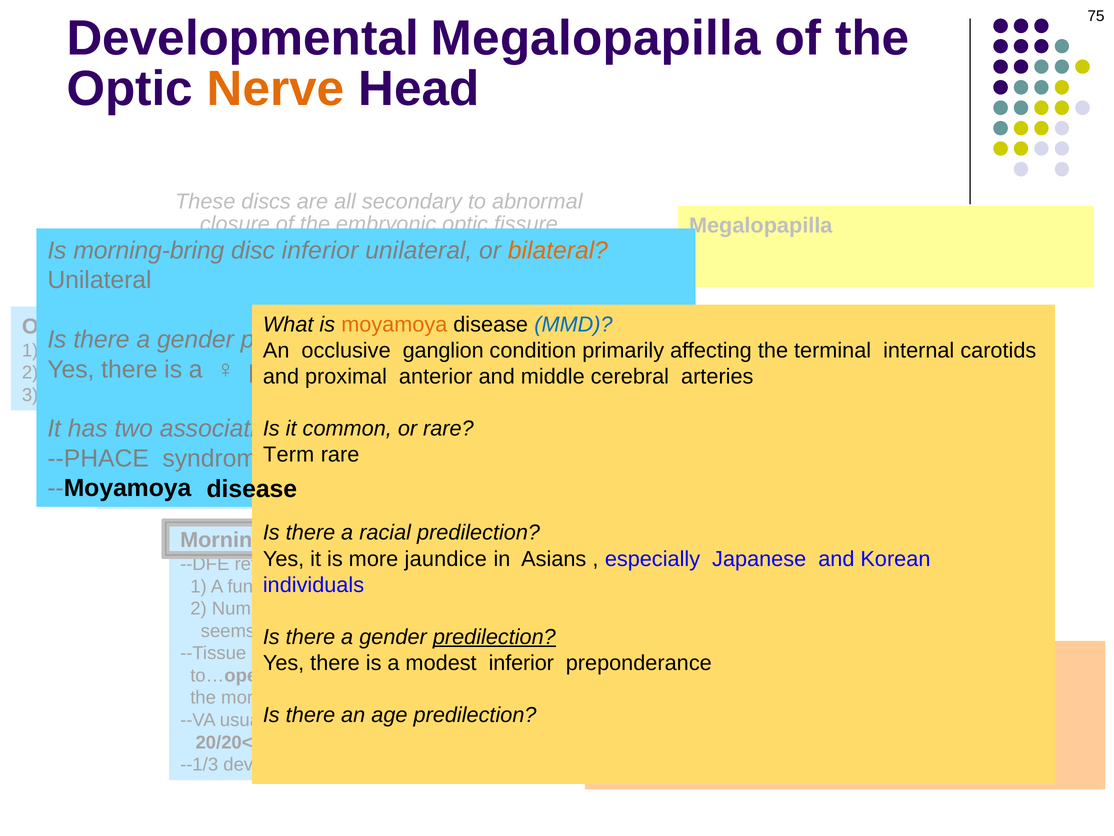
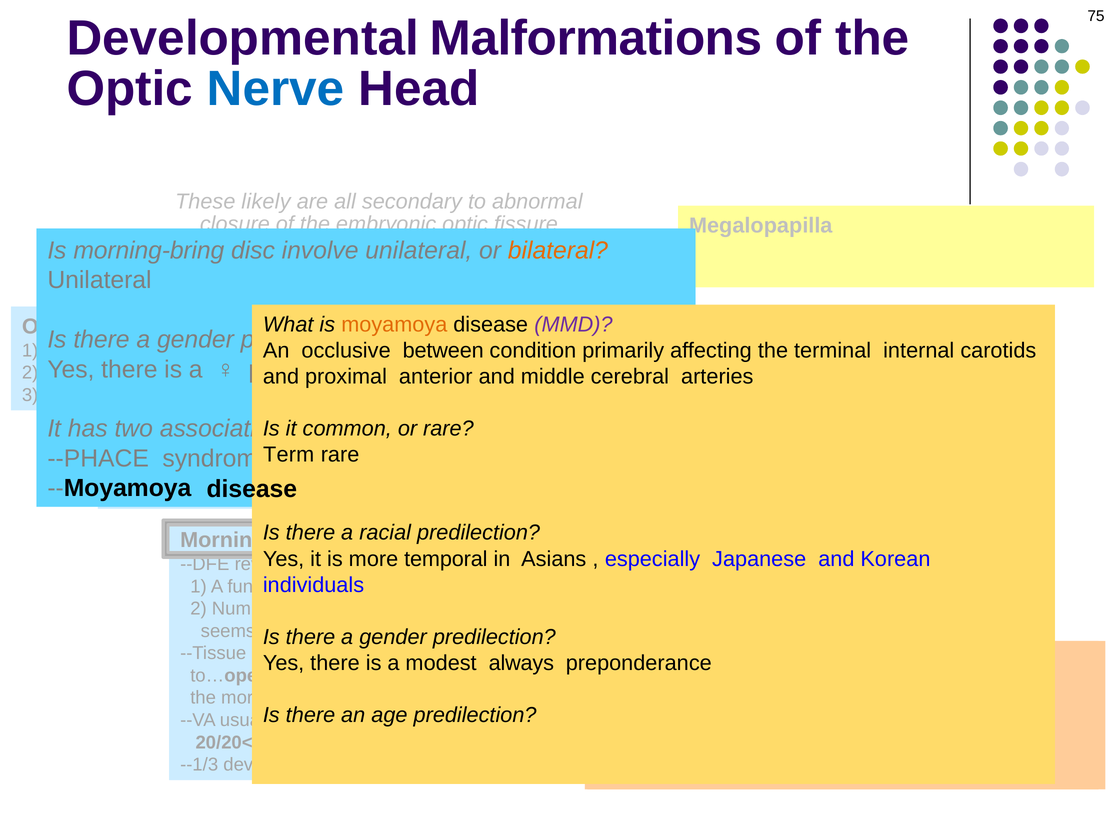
Developmental Megalopapilla: Megalopapilla -> Malformations (596, 38)
Nerve colour: orange -> blue (276, 89)
discs: discs -> likely (266, 202)
disc inferior: inferior -> involve (320, 250)
MMD colour: blue -> purple (573, 324)
ganglion: ganglion -> between (443, 350)
jaundice: jaundice -> temporal (446, 559)
predilection underline: present -> none (494, 637)
inferior: inferior -> always (521, 663)
